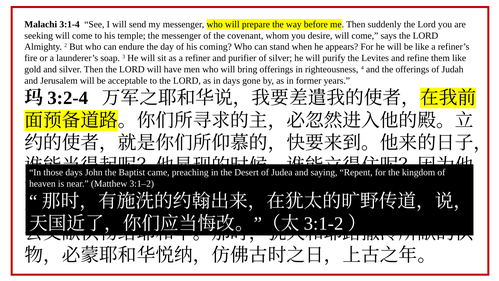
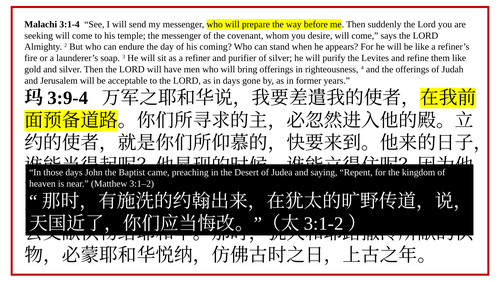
3:2-4: 3:2-4 -> 3:9-4 (68, 98)
